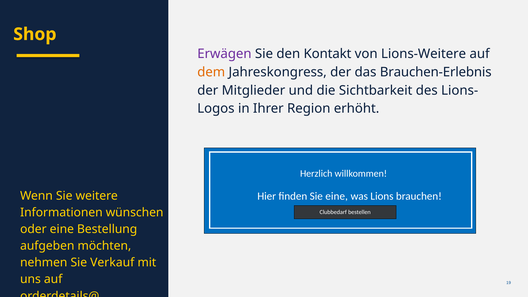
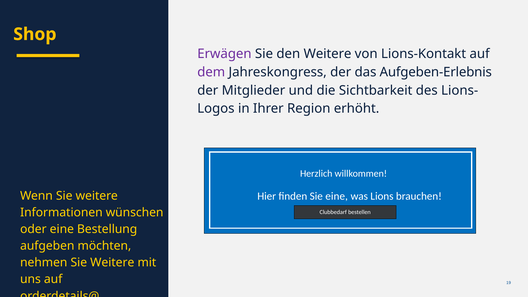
den Kontakt: Kontakt -> Weitere (328, 54)
Lions-Weitere: Lions-Weitere -> Lions-Kontakt (424, 54)
dem colour: orange -> purple (211, 72)
Brauchen-Erlebnis: Brauchen-Erlebnis -> Aufgeben-Erlebnis (436, 72)
nehmen Sie Verkauf: Verkauf -> Weitere (112, 263)
